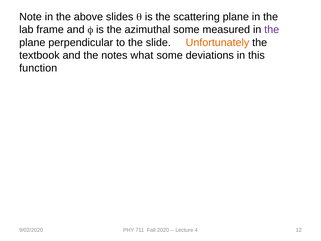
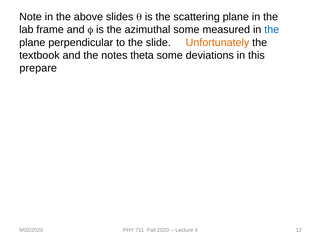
the colour: purple -> blue (272, 30)
what: what -> theta (142, 55)
function: function -> prepare (38, 68)
